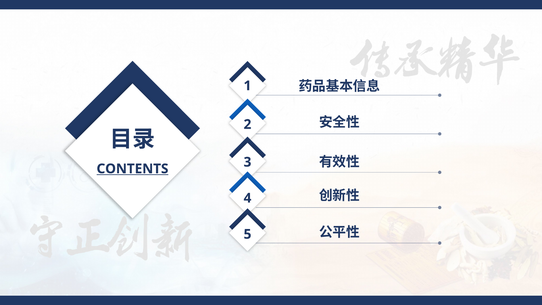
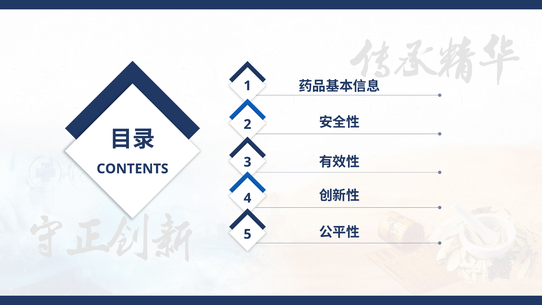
CONTENTS underline: present -> none (133, 169)
